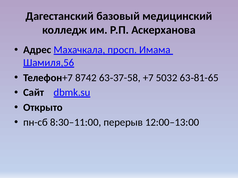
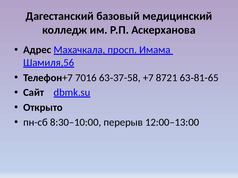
8742: 8742 -> 7016 (86, 78)
5032: 5032 -> 8721 (167, 78)
8:30–11:00: 8:30–11:00 -> 8:30–10:00 (76, 123)
